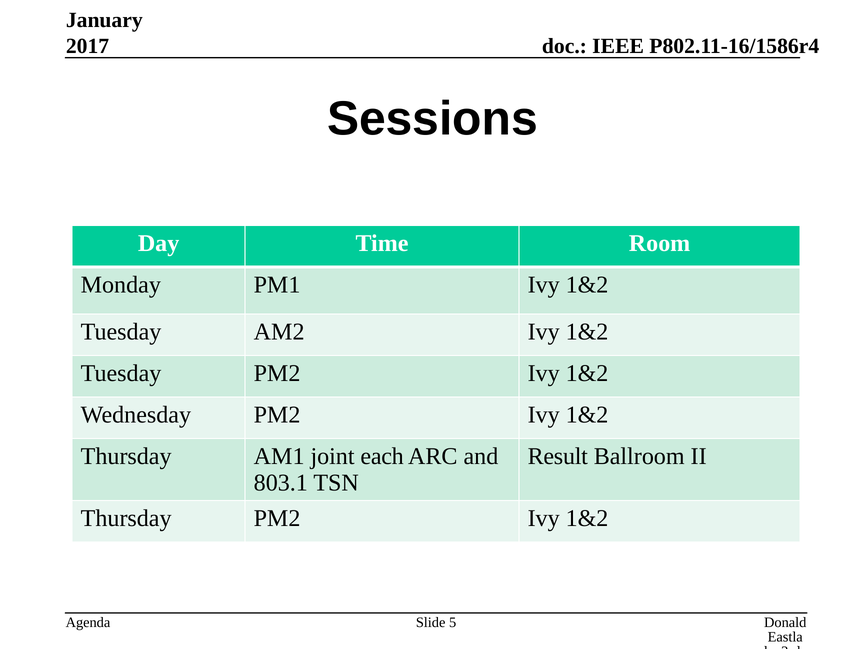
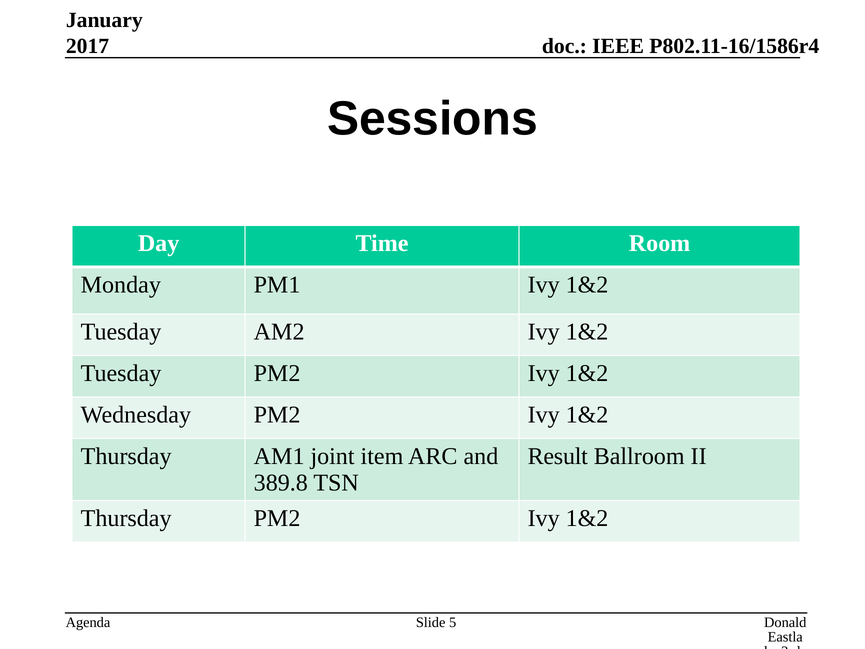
each: each -> item (382, 456)
803.1: 803.1 -> 389.8 (281, 483)
